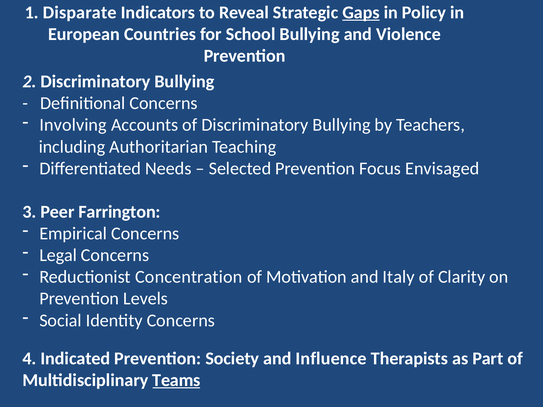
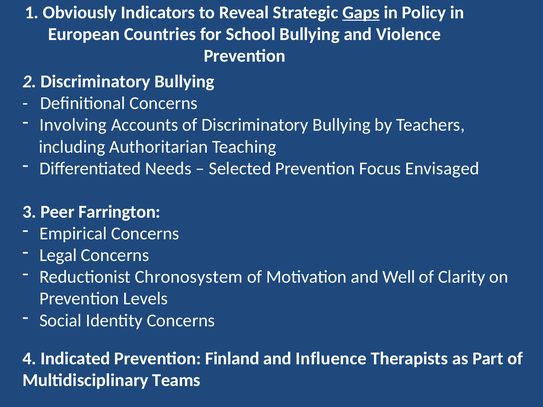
Disparate: Disparate -> Obviously (80, 12)
Concentration: Concentration -> Chronosystem (189, 277)
Italy: Italy -> Well (399, 277)
Society: Society -> Finland (232, 359)
Teams underline: present -> none (176, 380)
